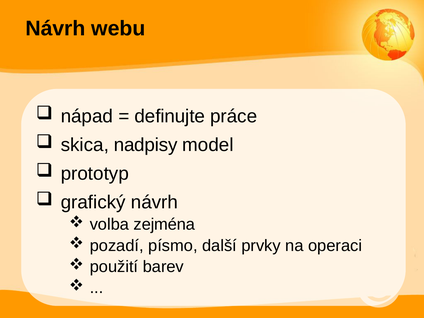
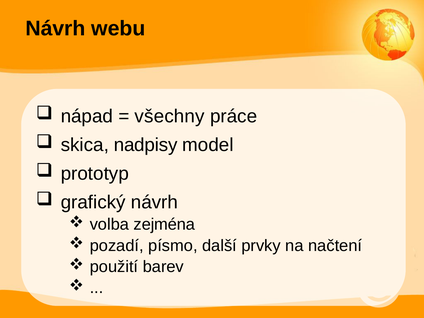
definujte: definujte -> všechny (170, 116)
operaci: operaci -> načtení (335, 246)
